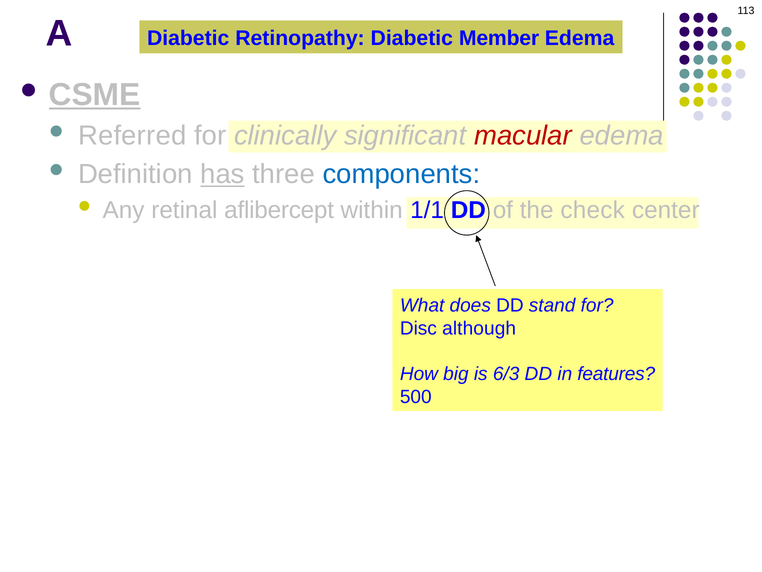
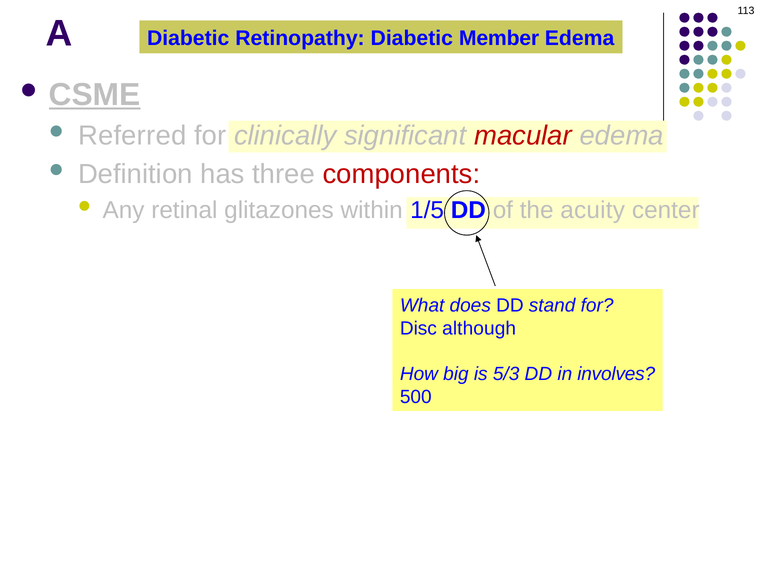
has underline: present -> none (222, 174)
components colour: blue -> red (401, 174)
aflibercept: aflibercept -> glitazones (279, 210)
1/1: 1/1 -> 1/5 (427, 210)
check: check -> acuity (593, 210)
6/3: 6/3 -> 5/3 (506, 374)
features: features -> involves (616, 374)
